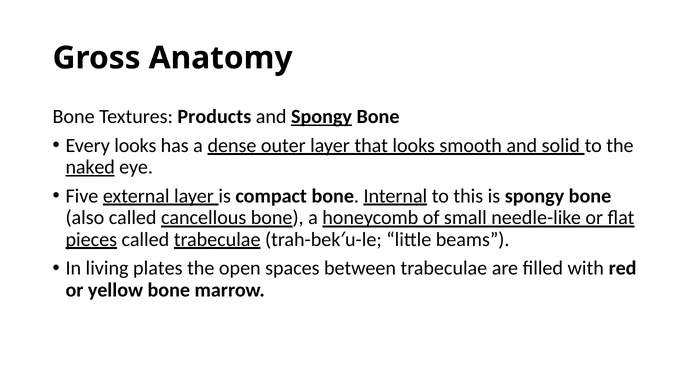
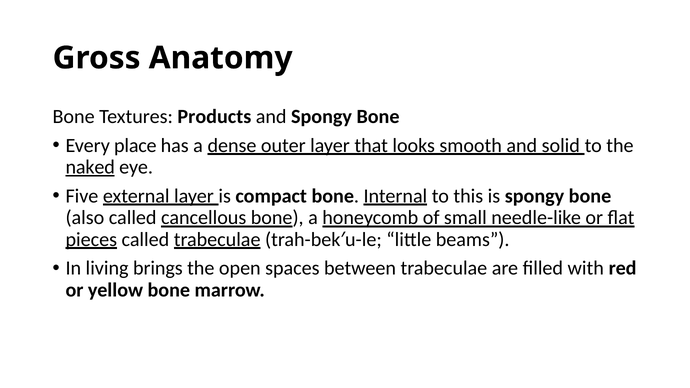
Spongy underline: present -> none (322, 117)
Every looks: looks -> place (135, 146)
plates: plates -> brings (158, 268)
